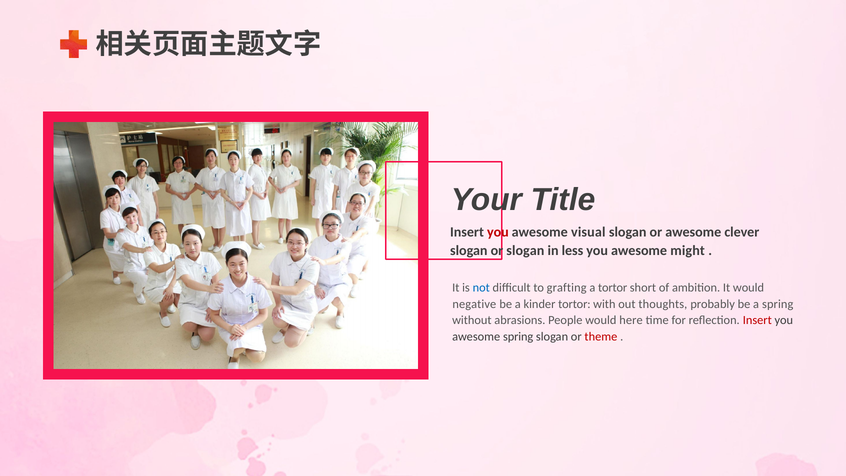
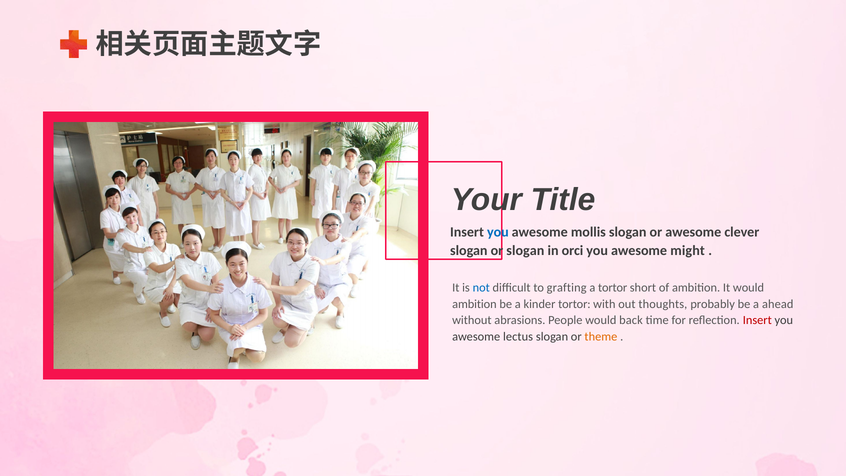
you colour: red -> blue (498, 232)
visual: visual -> mollis (588, 232)
less: less -> orci (572, 250)
negative: negative -> ambition (474, 304)
a spring: spring -> ahead (778, 304)
here: here -> back (631, 320)
awesome spring: spring -> lectus (518, 336)
theme colour: red -> orange (601, 336)
